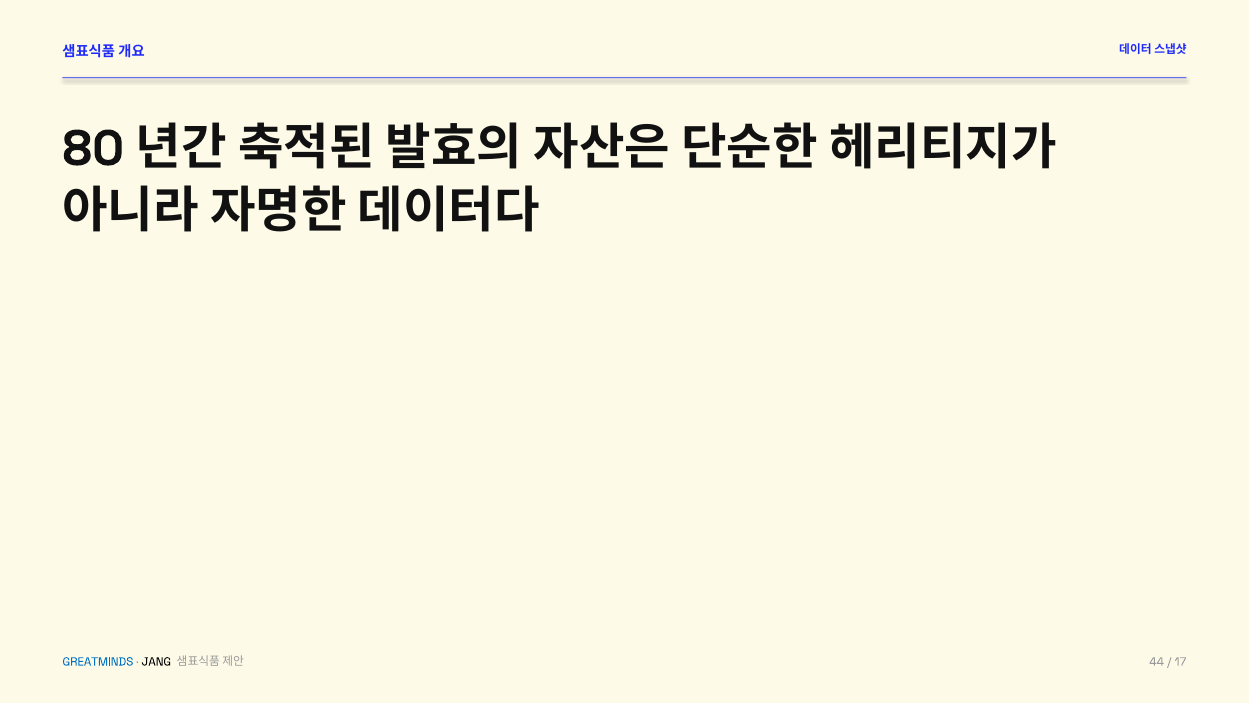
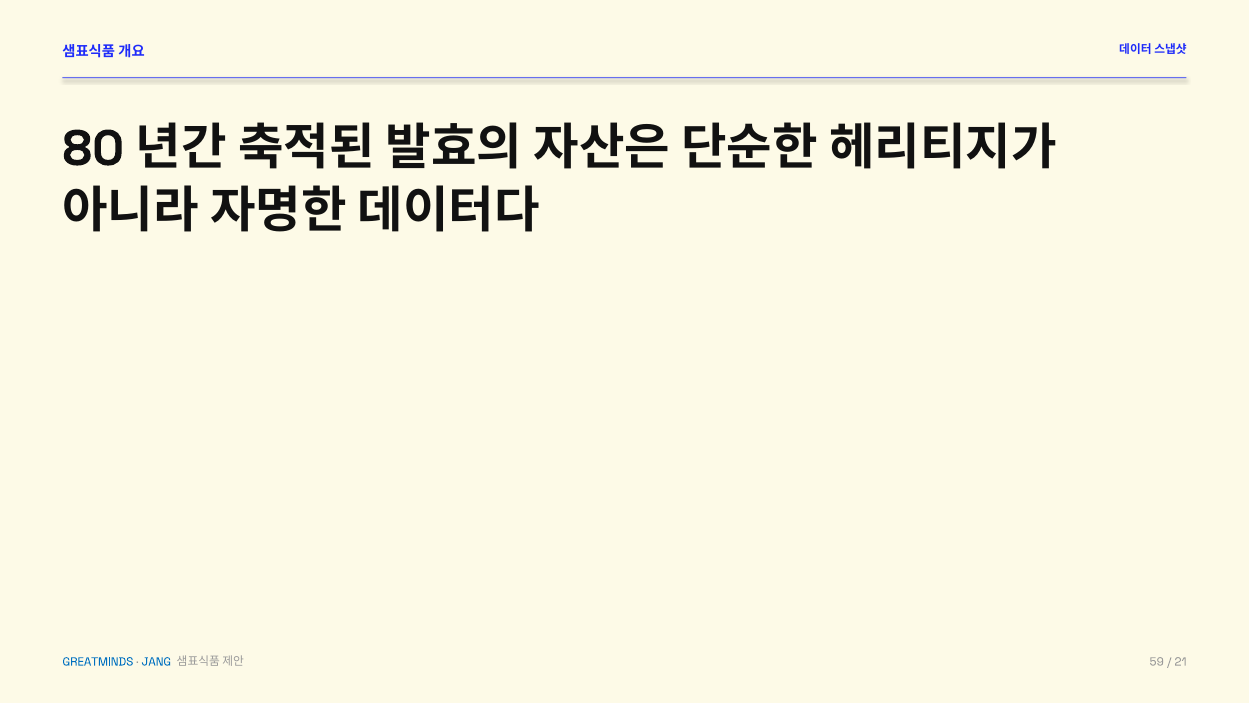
JANG colour: black -> blue (156, 661)
44: 44 -> 59 (1157, 661)
17: 17 -> 21 (1180, 661)
